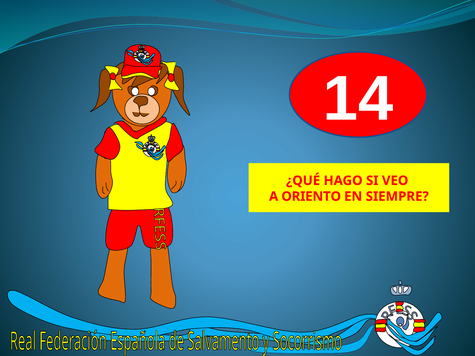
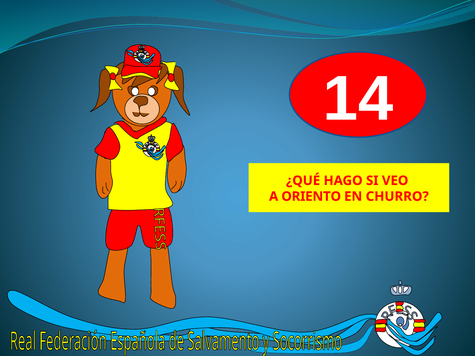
SIEMPRE: SIEMPRE -> CHURRO (397, 197)
